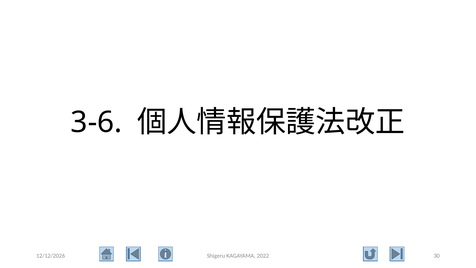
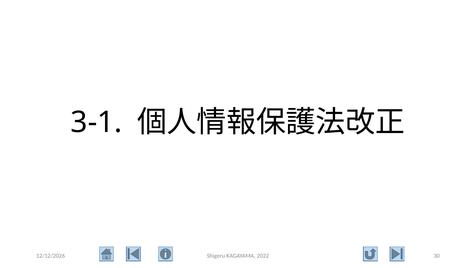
3-6: 3-6 -> 3-1 (96, 122)
